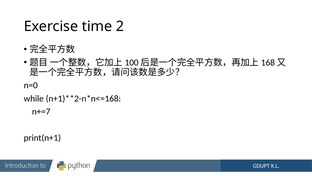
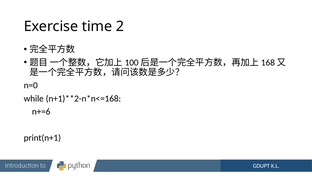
n+=7: n+=7 -> n+=6 (41, 111)
